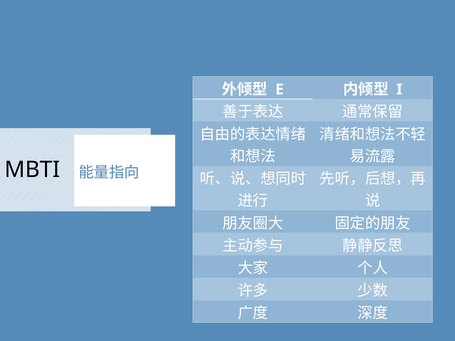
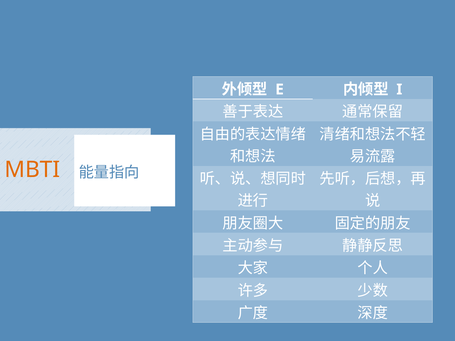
MBTI colour: black -> orange (32, 170)
